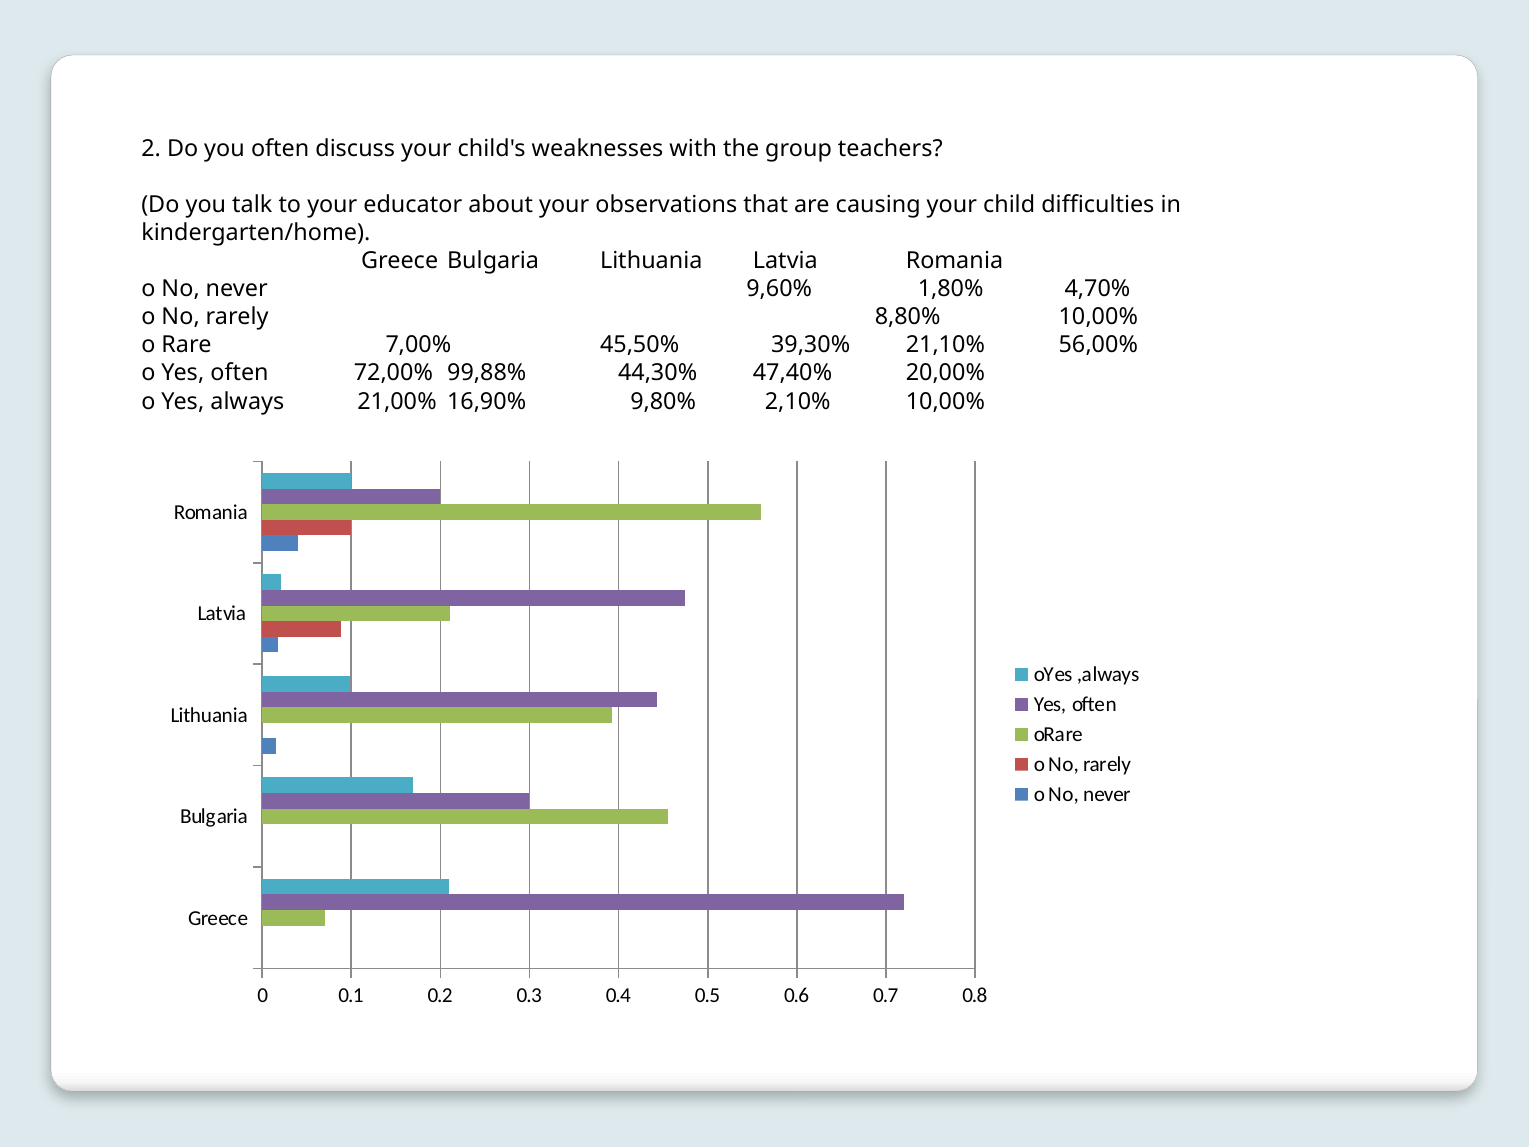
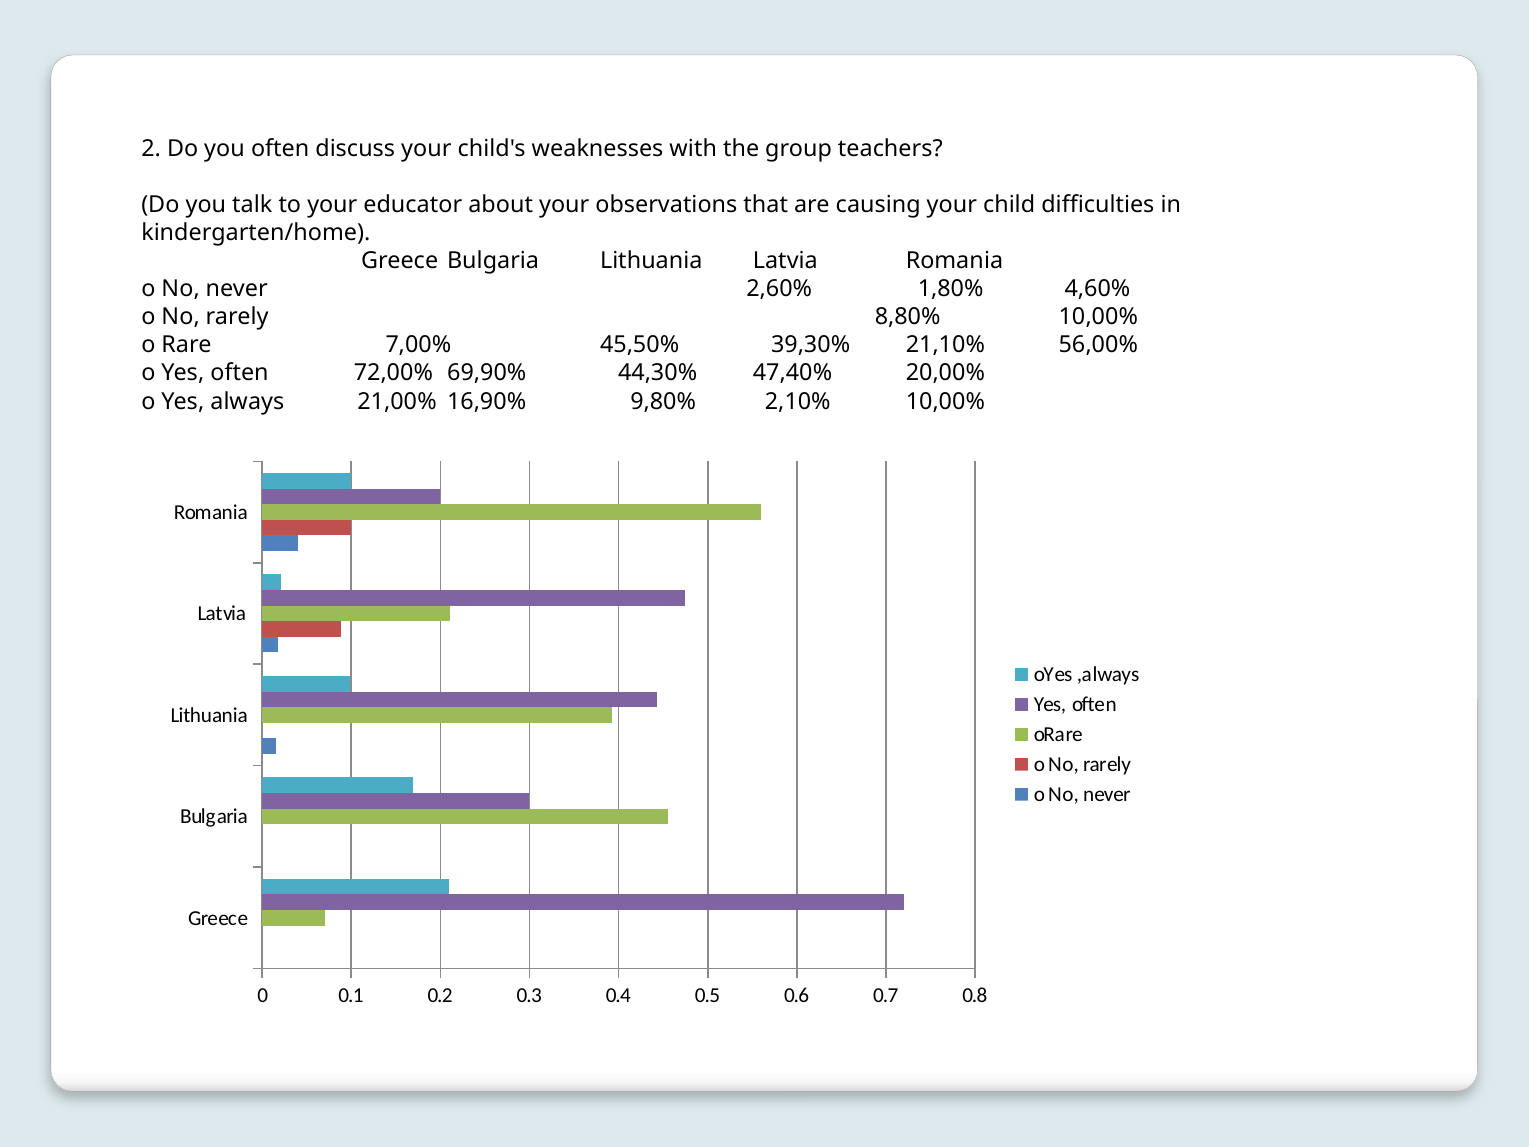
9,60%: 9,60% -> 2,60% (779, 289)
4,70%: 4,70% -> 4,60% (1097, 289)
99,88%: 99,88% -> 69,90% (487, 373)
